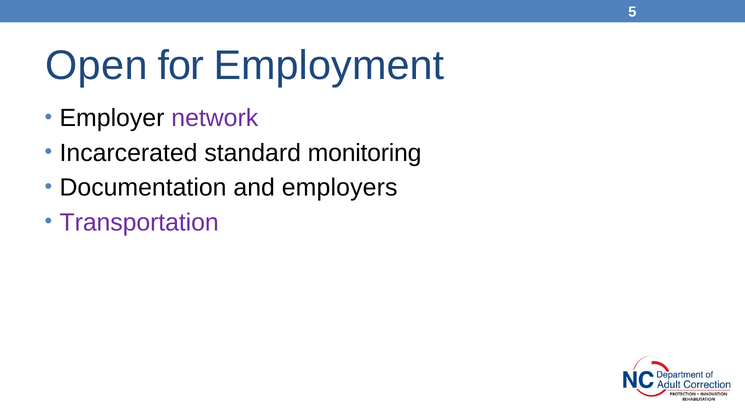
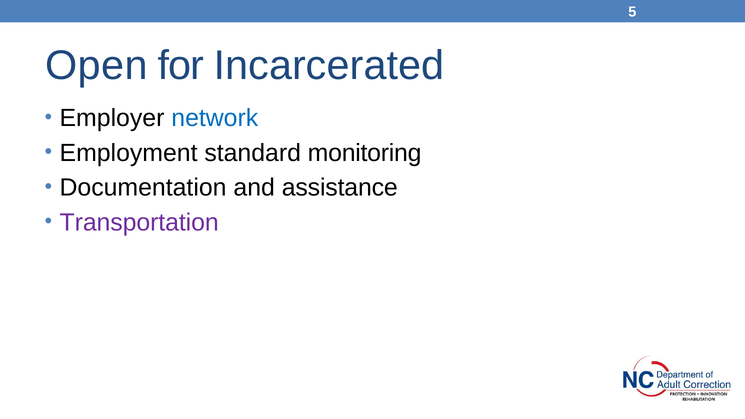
Employment: Employment -> Incarcerated (329, 66)
network colour: purple -> blue (215, 118)
Incarcerated: Incarcerated -> Employment (129, 153)
employers: employers -> assistance (340, 188)
